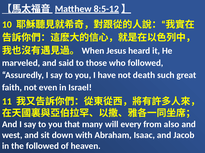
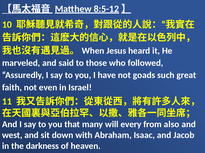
death: death -> goads (144, 76)
the followed: followed -> darkness (42, 147)
